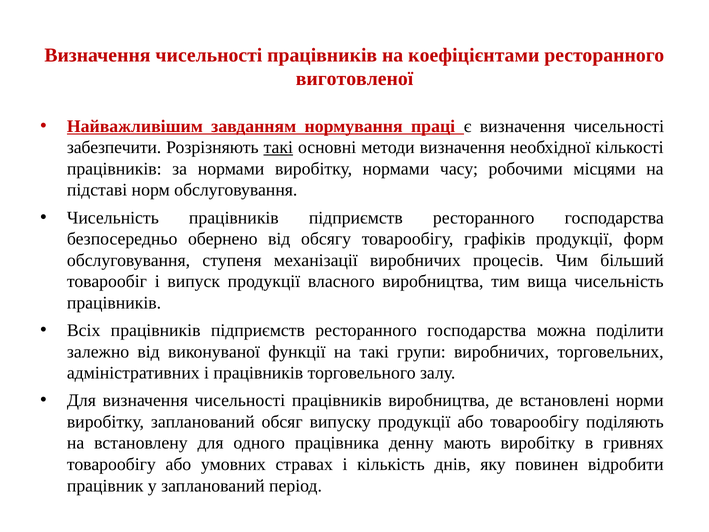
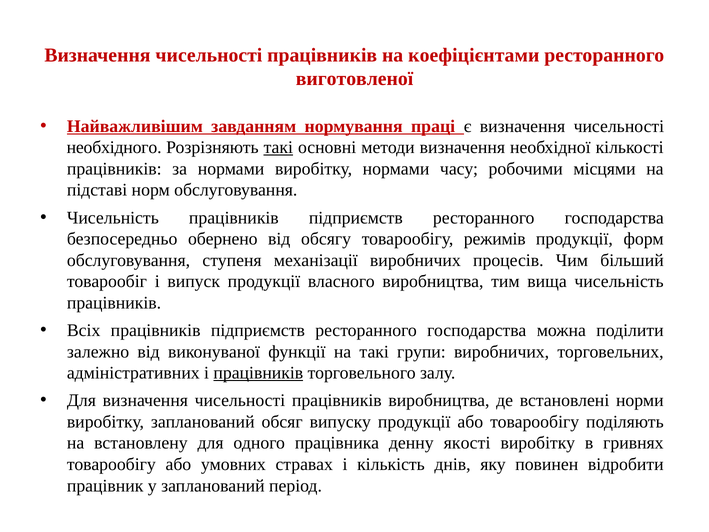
забезпечити: забезпечити -> необхідного (114, 147)
графіків: графіків -> режимів (495, 239)
працівників underline: none -> present (258, 373)
мають: мають -> якості (467, 443)
